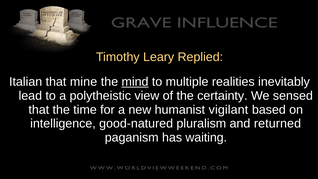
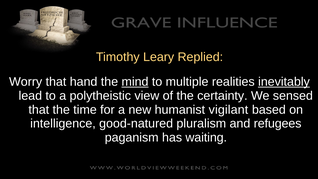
Italian: Italian -> Worry (26, 82)
mine: mine -> hand (84, 82)
inevitably underline: none -> present (284, 82)
returned: returned -> refugees (278, 123)
